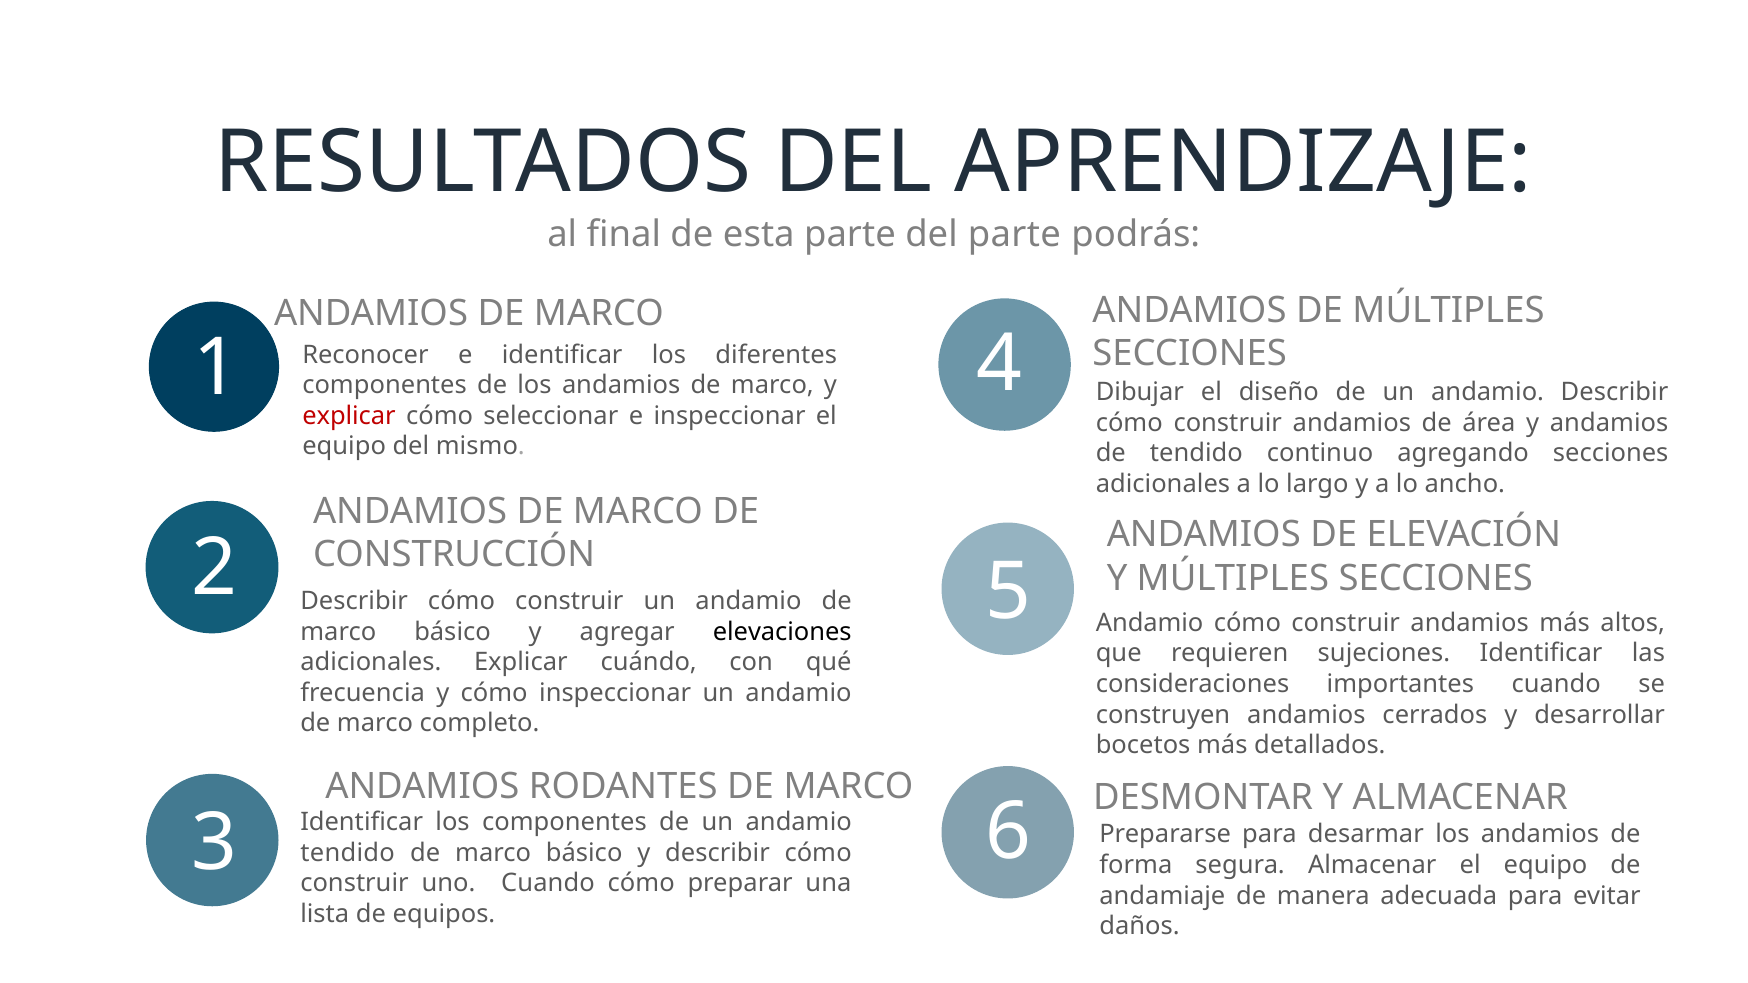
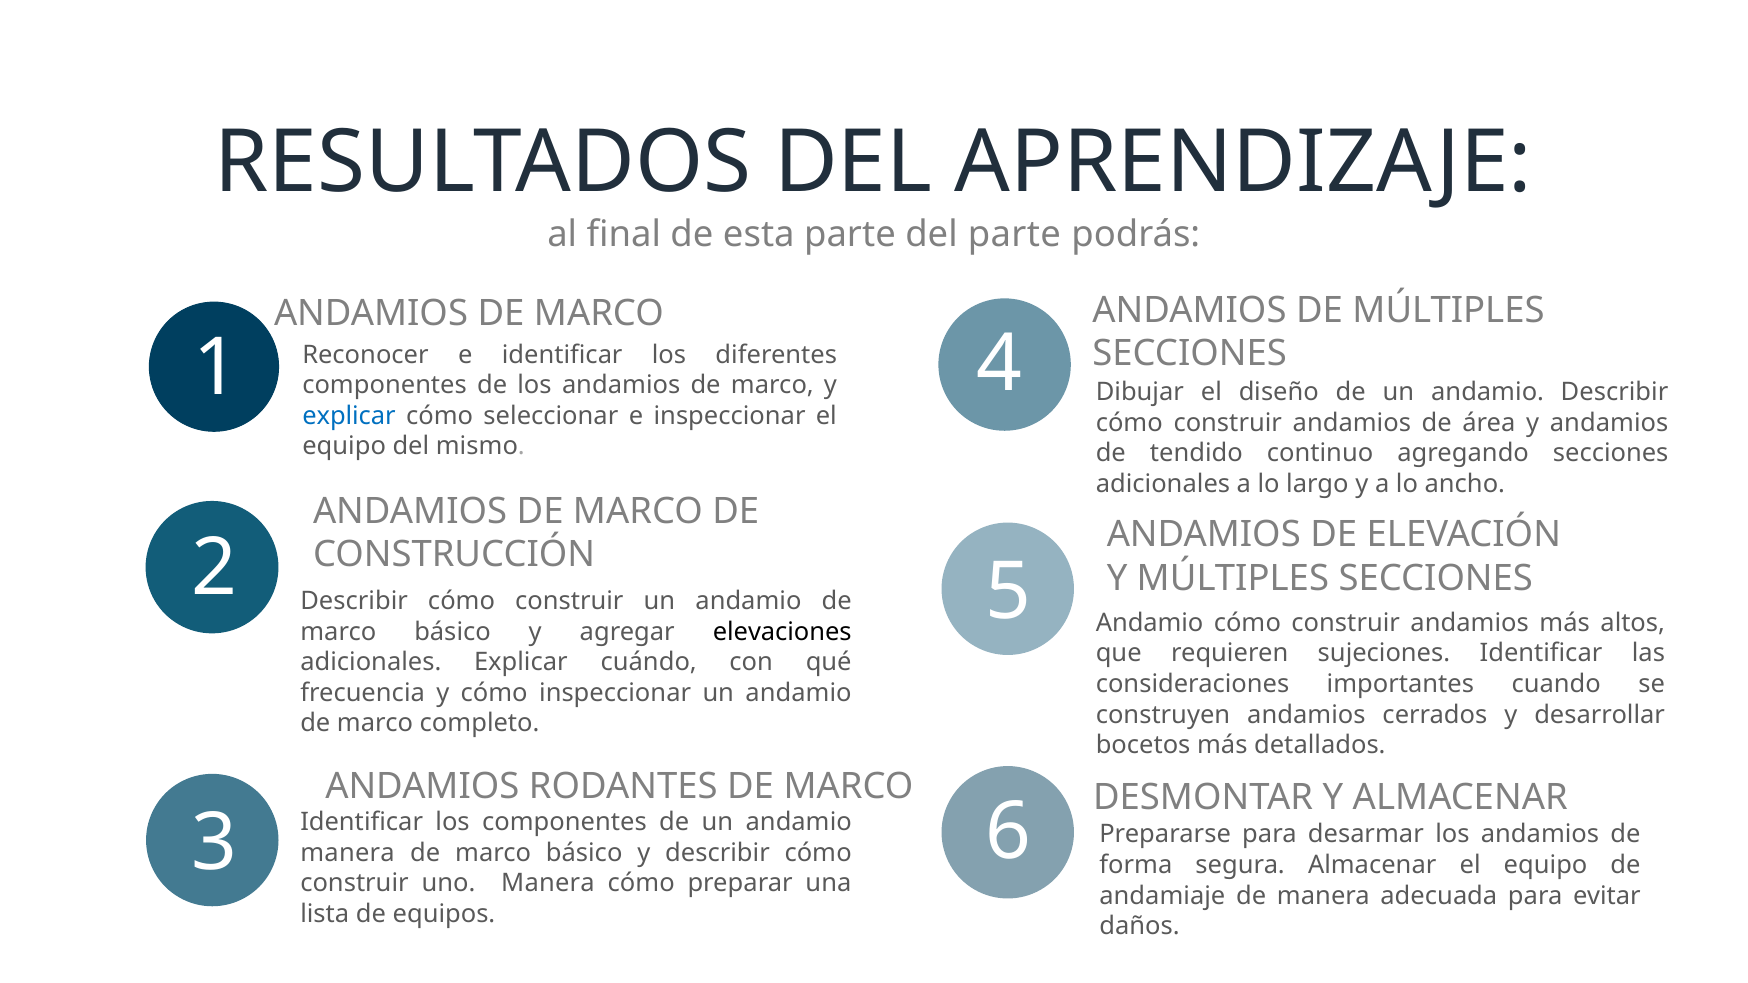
explicar colour: red -> blue (349, 416)
tendido: tendido -> manera (348, 853)
uno Cuando: Cuando -> Manera (548, 884)
